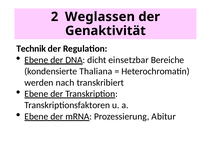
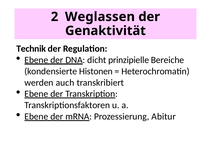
einsetzbar: einsetzbar -> prinzipielle (129, 60)
Thaliana: Thaliana -> Histonen (96, 71)
nach: nach -> auch (65, 82)
